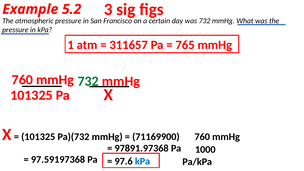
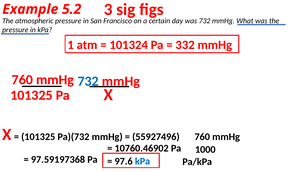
311657: 311657 -> 101324 (129, 45)
765: 765 -> 332 (185, 45)
732 colour: green -> blue (88, 81)
71169900: 71169900 -> 55927496 (156, 137)
97891.97368: 97891.97368 -> 10760.46902 (142, 148)
